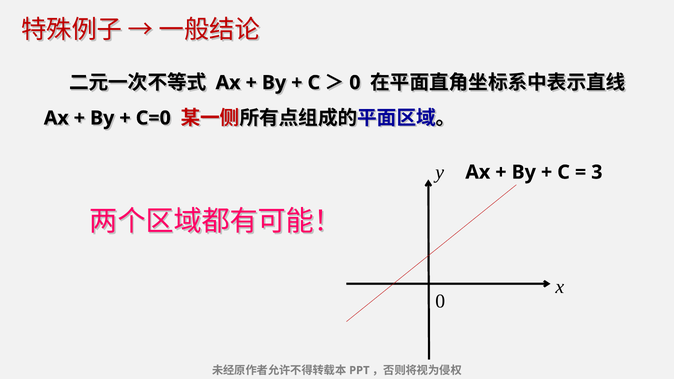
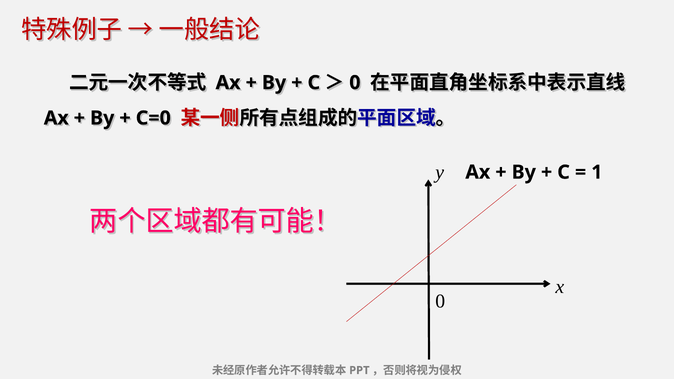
3: 3 -> 1 (597, 172)
